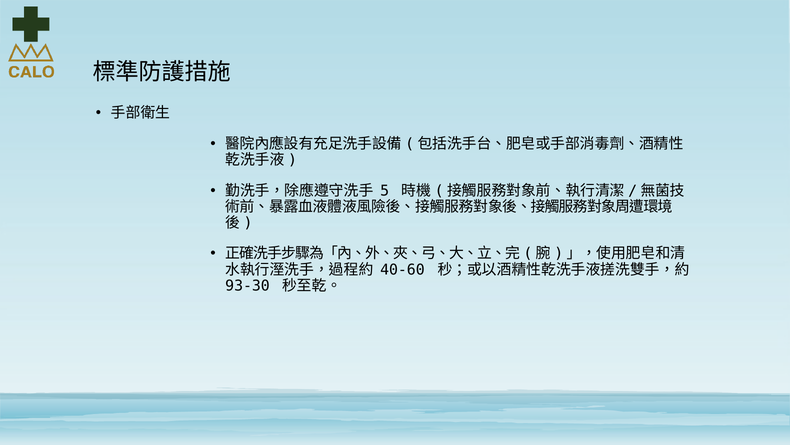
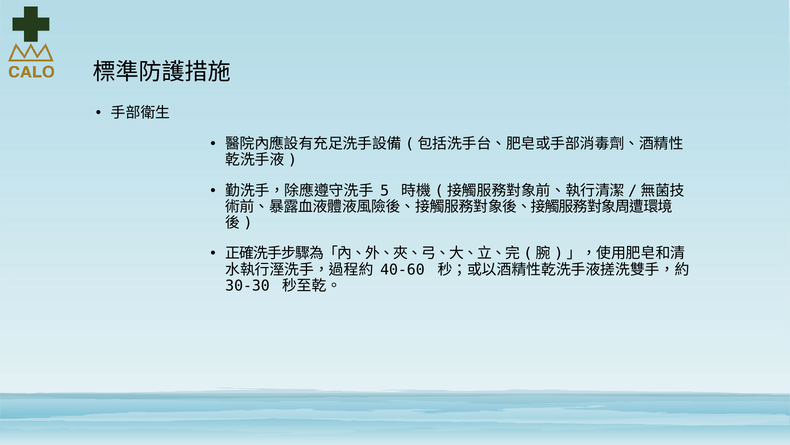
93-30: 93-30 -> 30-30 (247, 285)
